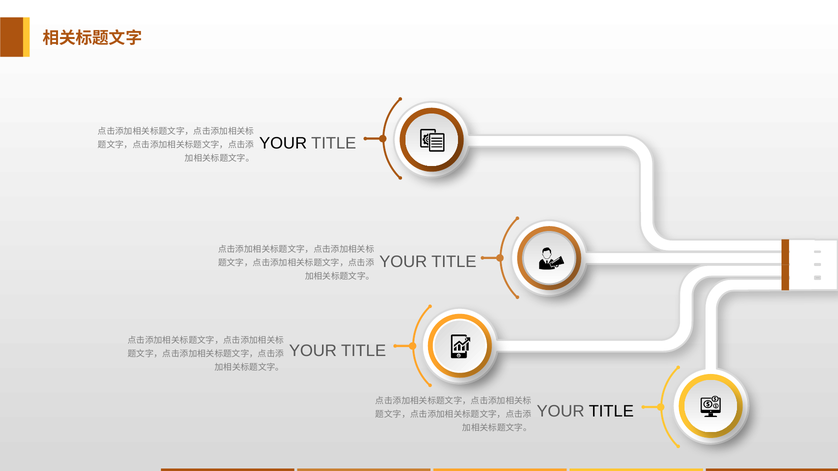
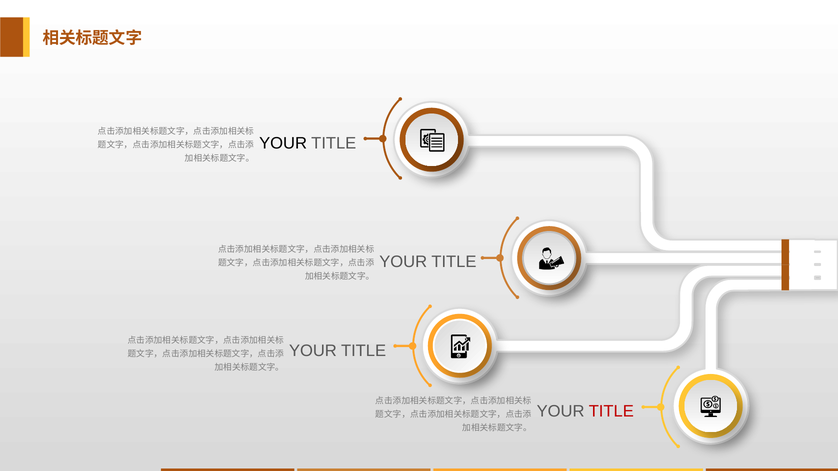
TITLE colour: black -> red (611, 411)
